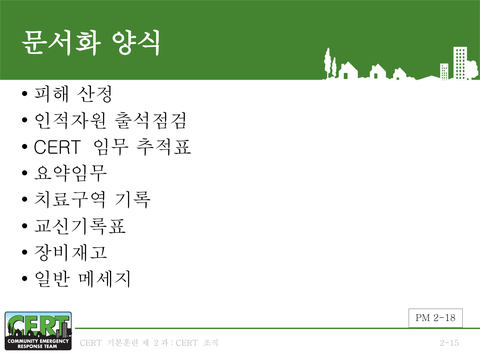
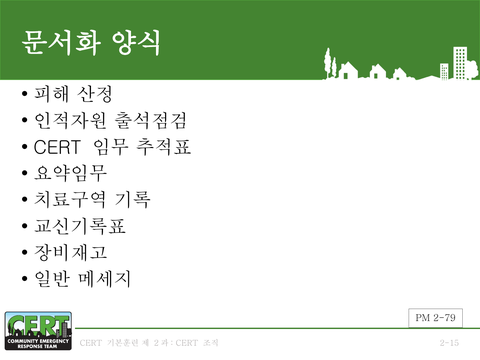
2-18: 2-18 -> 2-79 (444, 318)
